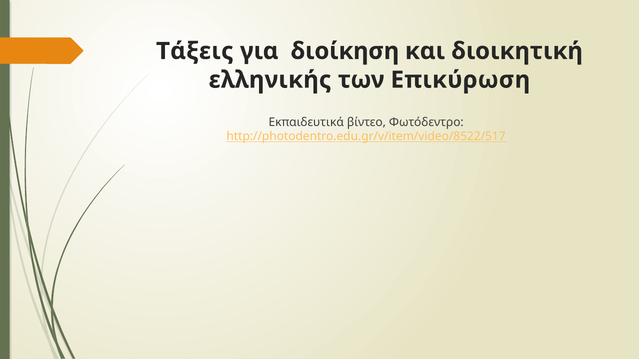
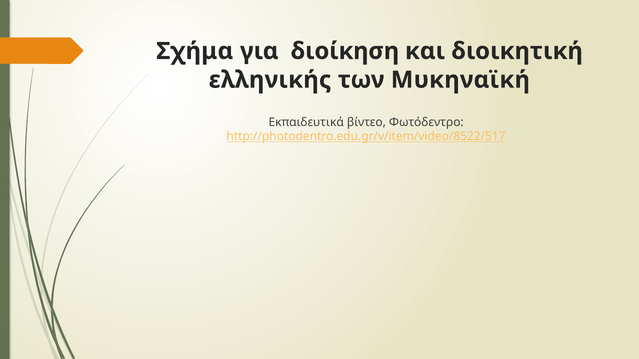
Τάξεις: Τάξεις -> Σχήμα (195, 51)
Επικύρωση: Επικύρωση -> Μυκηναϊκή (460, 80)
